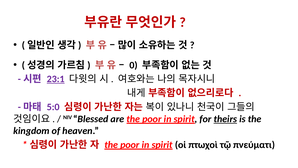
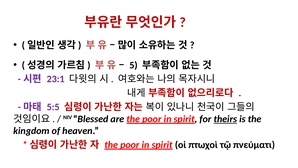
0: 0 -> 5 (133, 65)
23:1 underline: present -> none (56, 79)
5:0: 5:0 -> 5:5 (53, 107)
